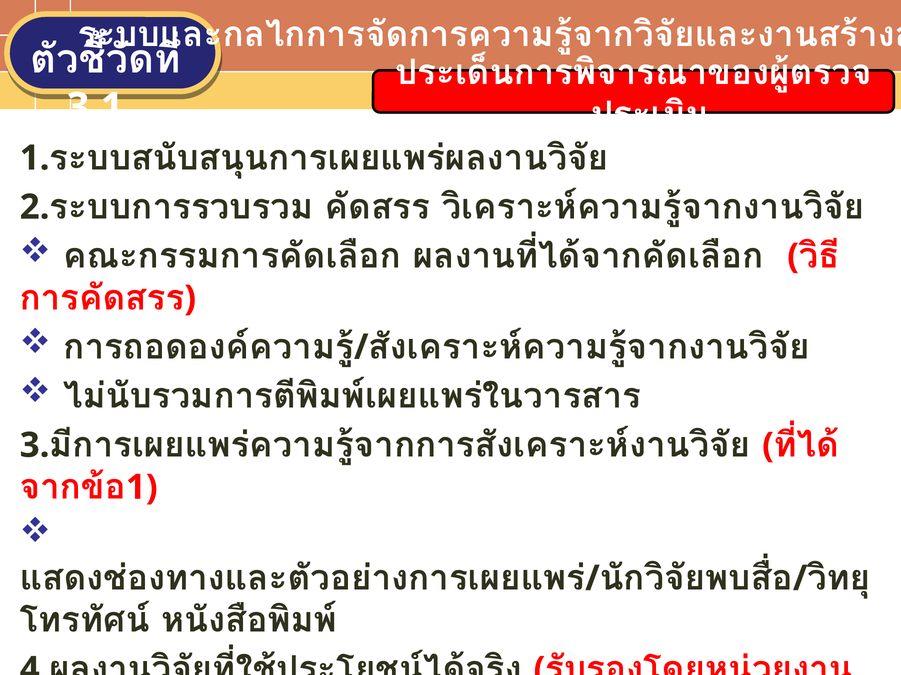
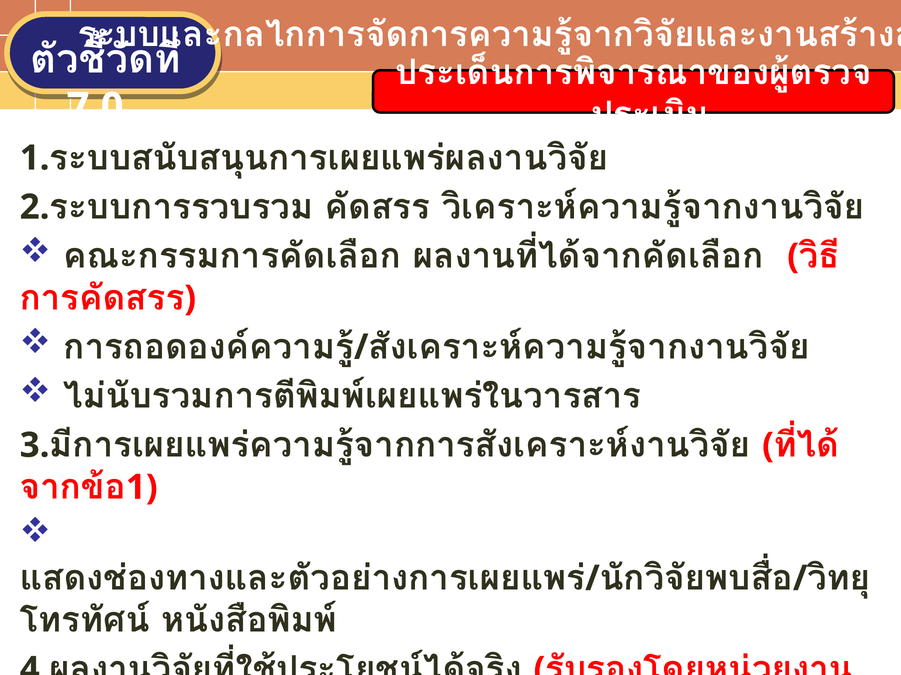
3.1: 3.1 -> 7.0 (95, 107)
